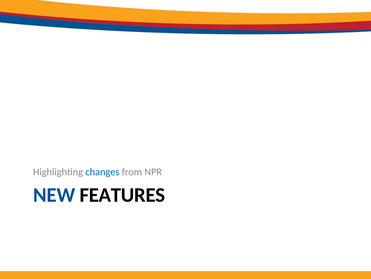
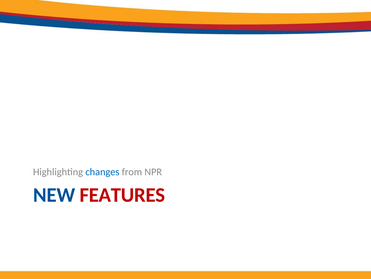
FEATURES colour: black -> red (122, 194)
